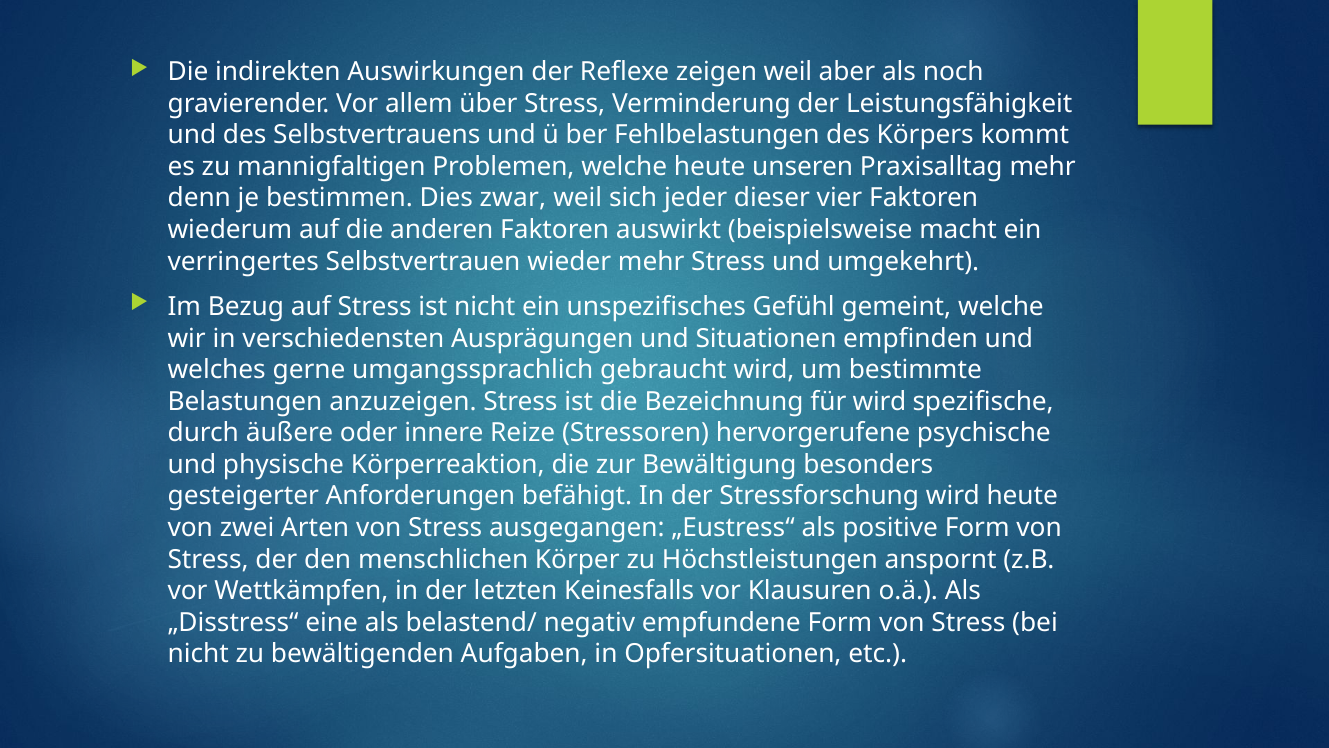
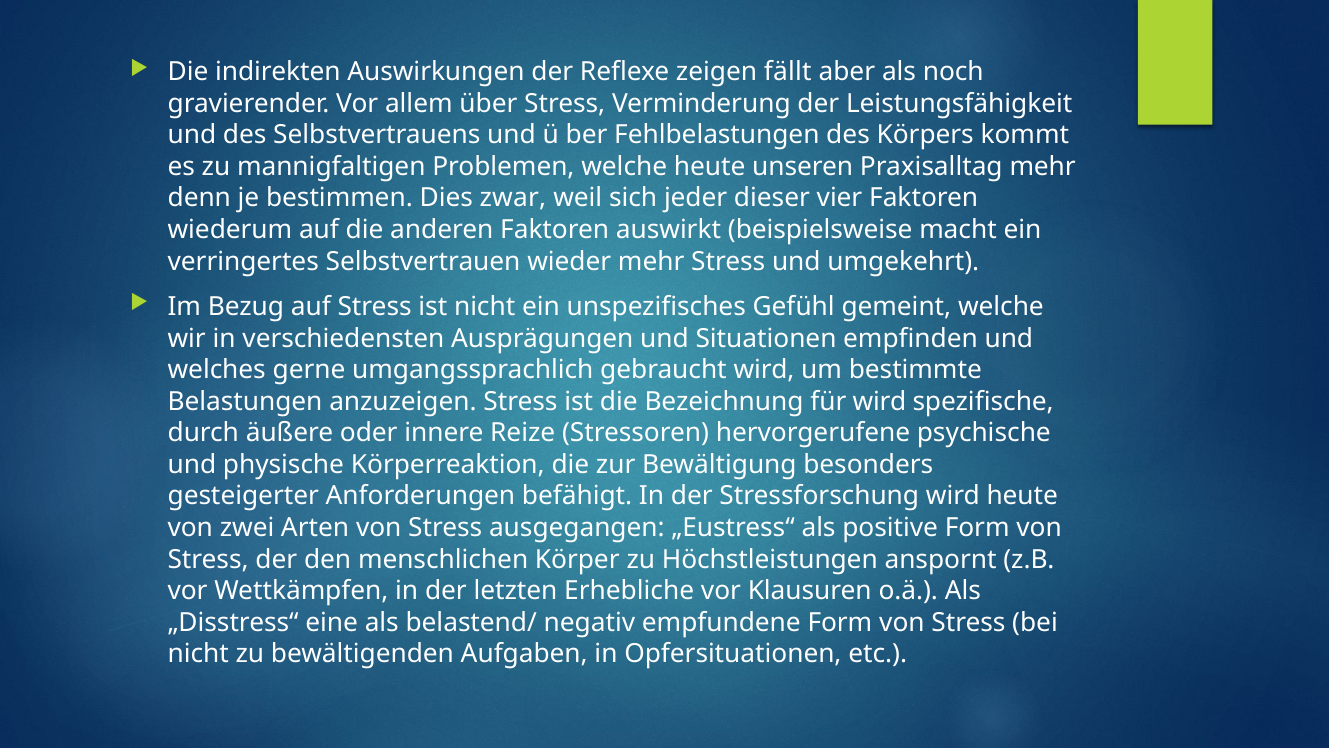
zeigen weil: weil -> fällt (788, 72)
Keinesfalls: Keinesfalls -> Erhebliche (629, 591)
